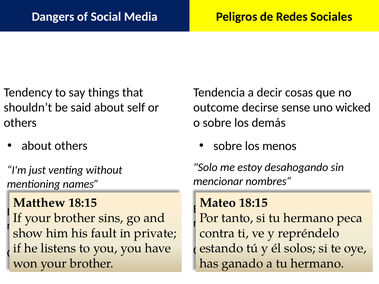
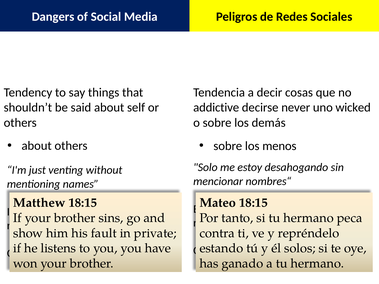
outcome: outcome -> addictive (216, 108)
sense: sense -> never (296, 108)
